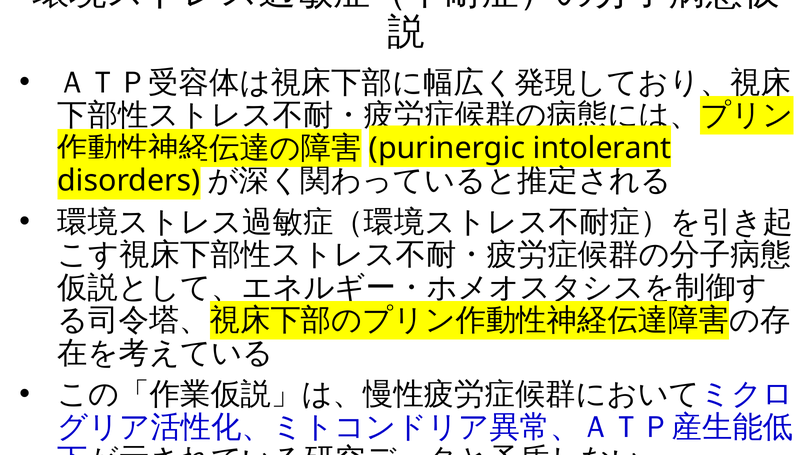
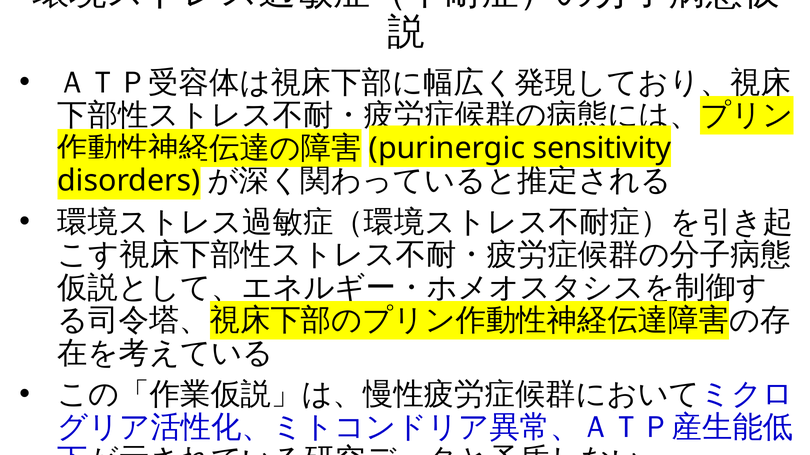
intolerant: intolerant -> sensitivity (602, 148)
